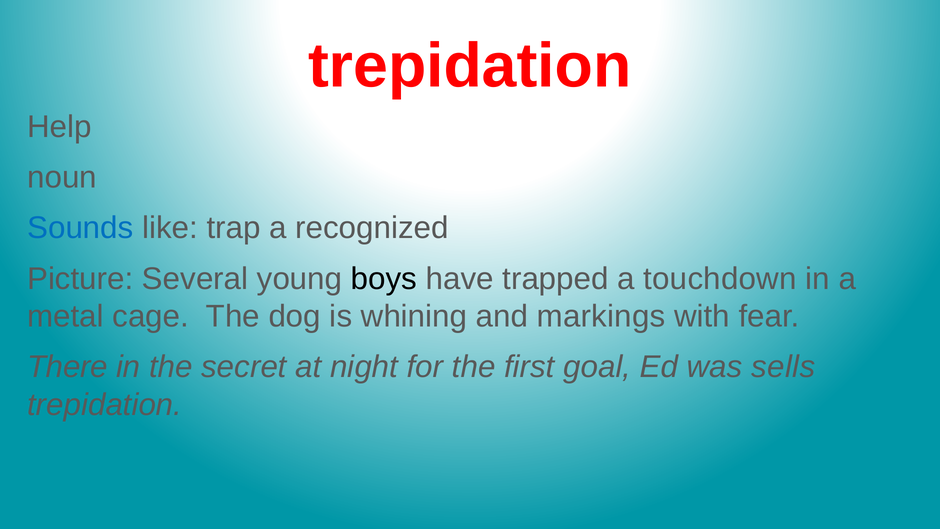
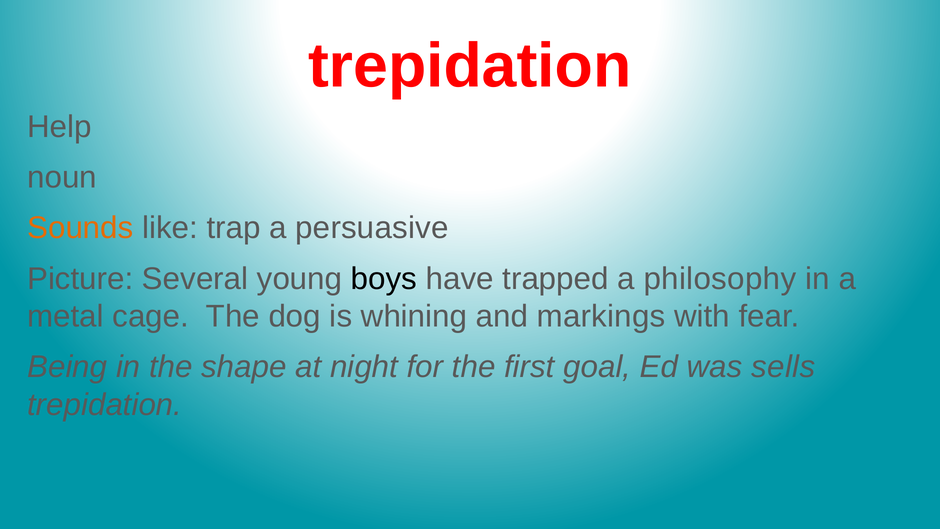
Sounds colour: blue -> orange (80, 228)
recognized: recognized -> persuasive (372, 228)
touchdown: touchdown -> philosophy (720, 279)
There: There -> Being (67, 367)
secret: secret -> shape (244, 367)
